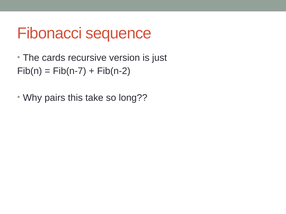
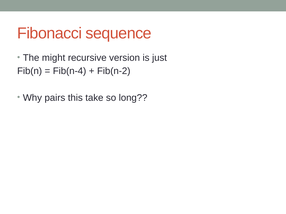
cards: cards -> might (54, 58)
Fib(n-7: Fib(n-7 -> Fib(n-4 (70, 71)
